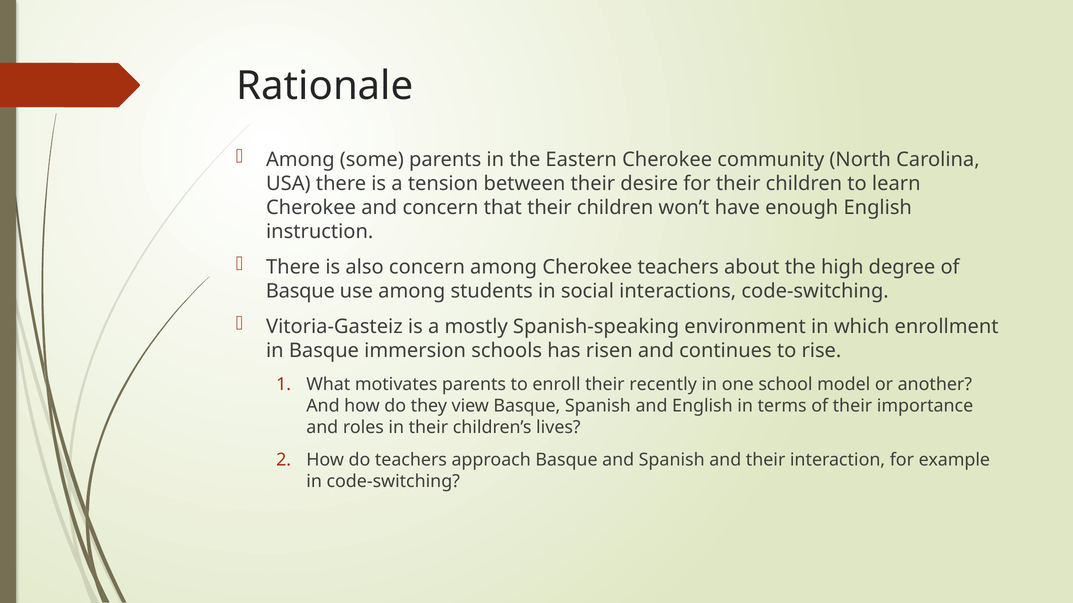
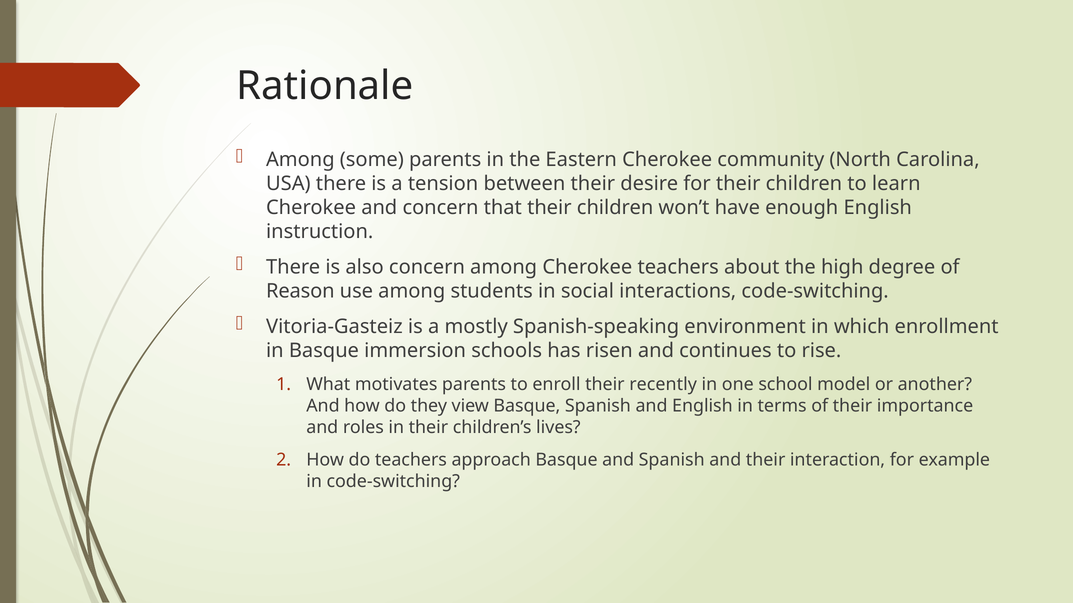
Basque: Basque -> Reason (300, 292)
